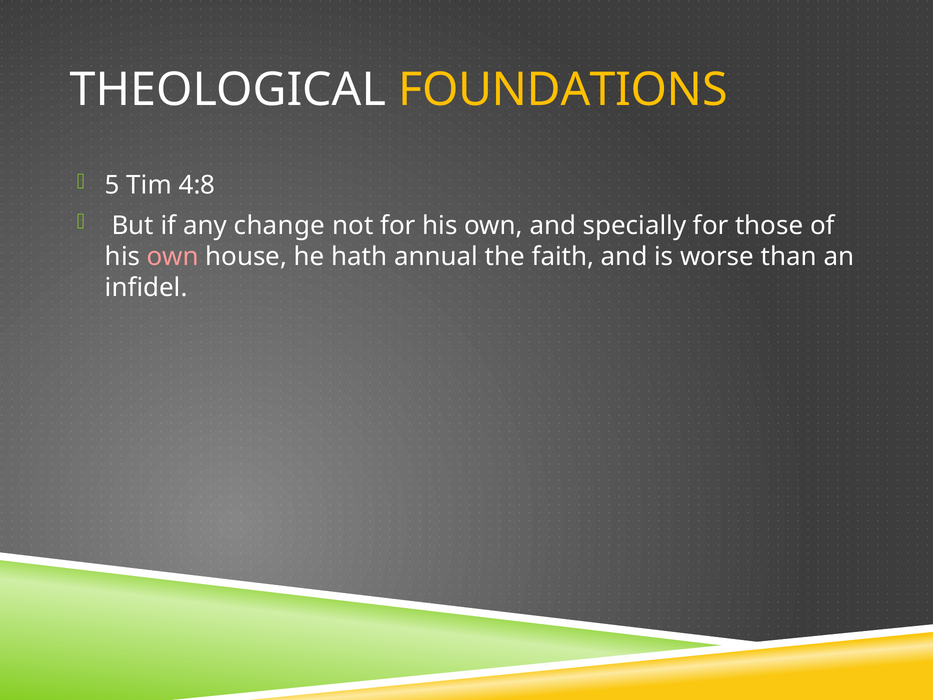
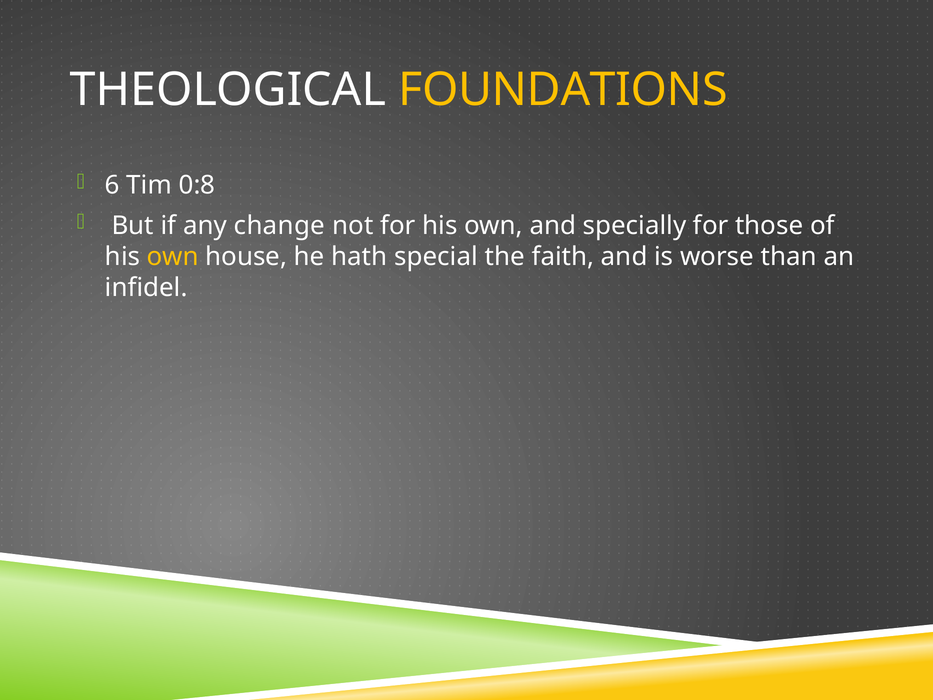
5: 5 -> 6 (112, 185)
4:8: 4:8 -> 0:8 (197, 185)
own colour: pink -> yellow (173, 257)
annual: annual -> special (436, 257)
